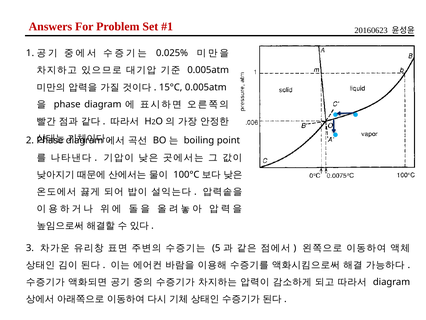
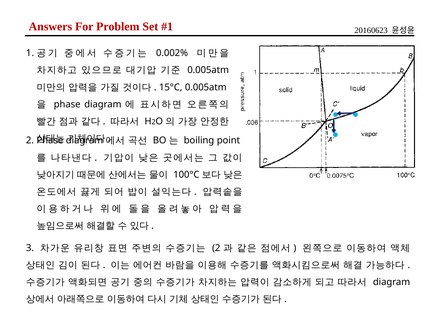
0.025%: 0.025% -> 0.002% (172, 53)
5: 5 -> 2 (216, 248)
